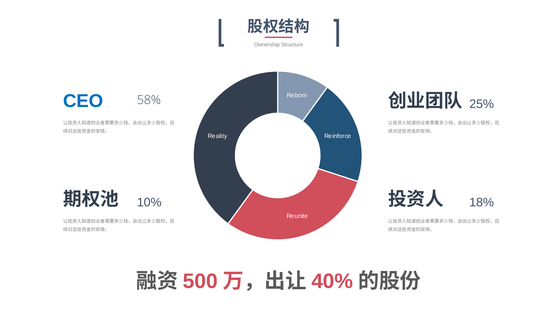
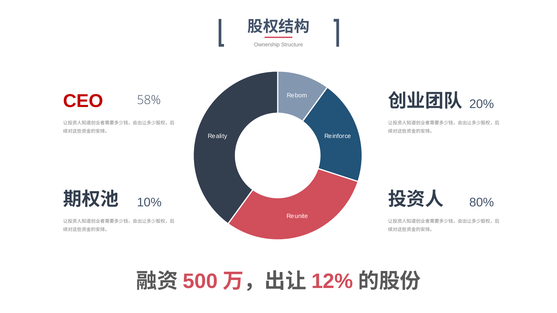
CEO colour: blue -> red (83, 101)
25%: 25% -> 20% (482, 104)
18%: 18% -> 80% (482, 203)
40%: 40% -> 12% (332, 281)
